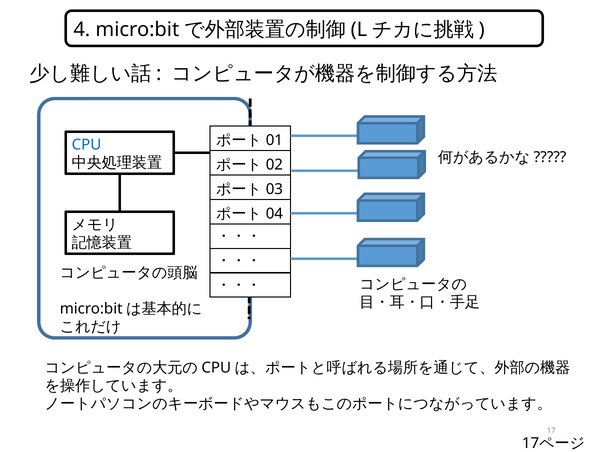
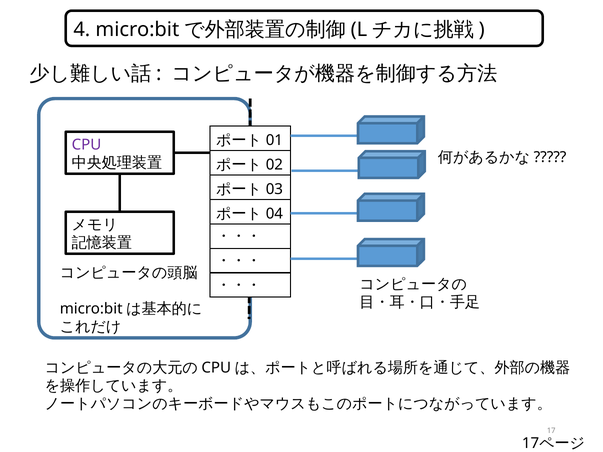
CPU colour: blue -> purple (86, 145)
